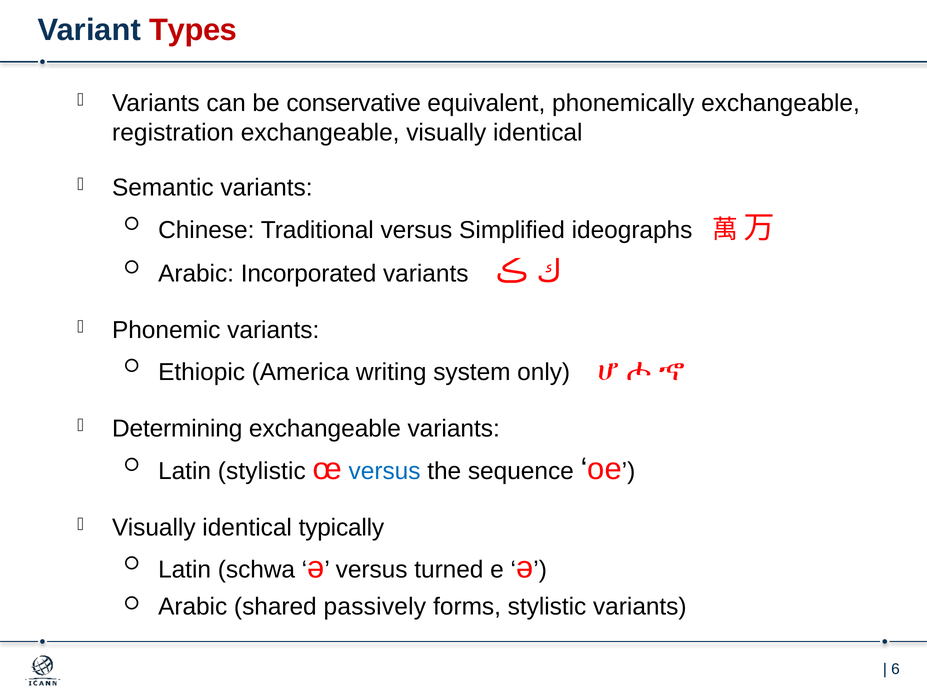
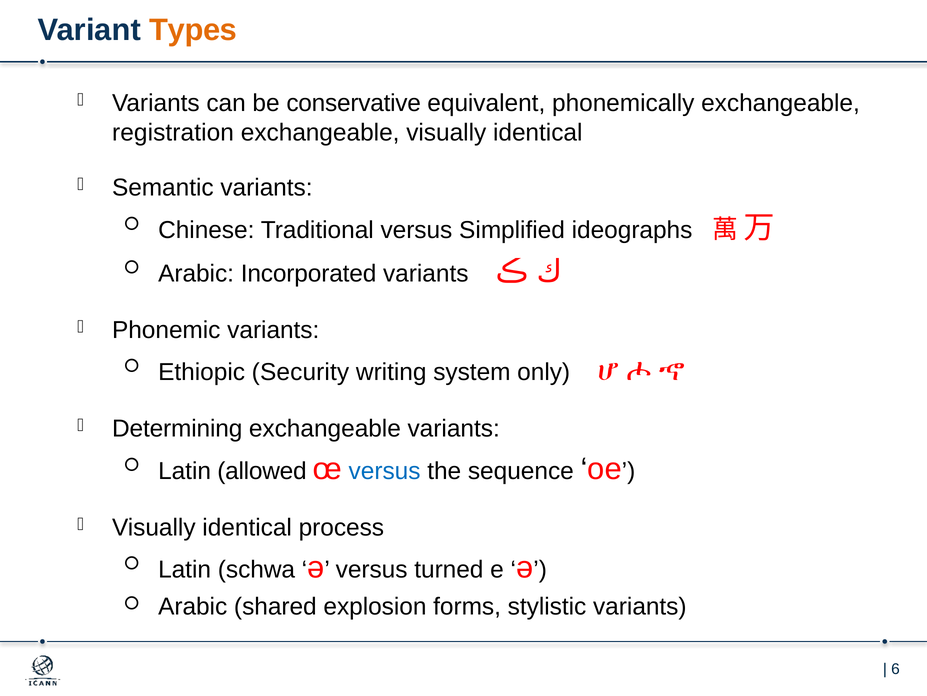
Types colour: red -> orange (193, 30)
America: America -> Security (300, 372)
Latin stylistic: stylistic -> allowed (262, 471)
typically: typically -> process (341, 527)
passively: passively -> explosion (375, 606)
